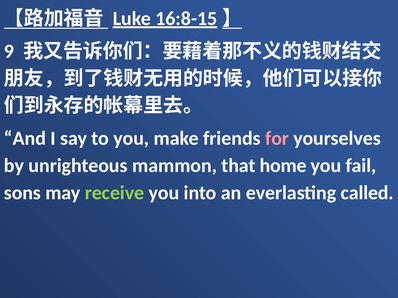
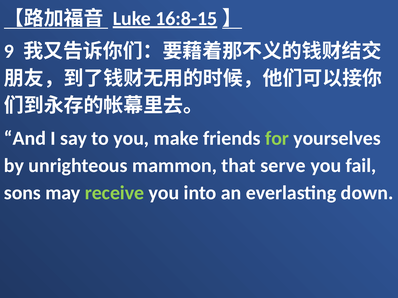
for colour: pink -> light green (277, 139)
home: home -> serve (283, 166)
called: called -> down (367, 193)
